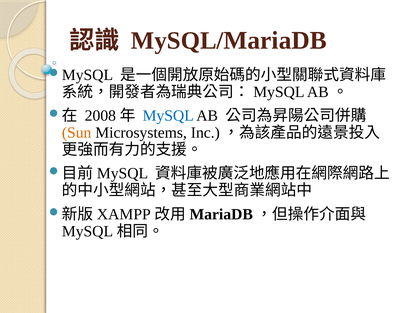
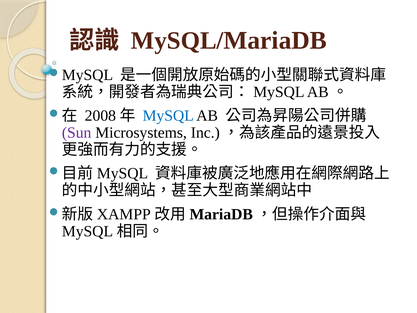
Sun colour: orange -> purple (77, 133)
